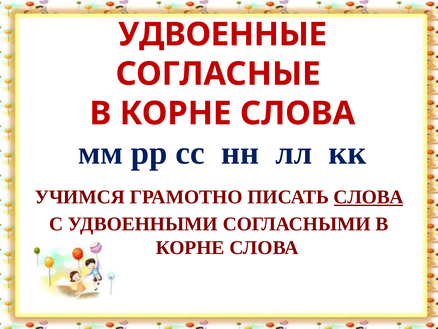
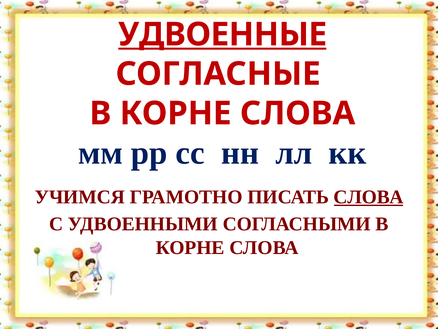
УДВОЕННЫЕ underline: none -> present (223, 34)
